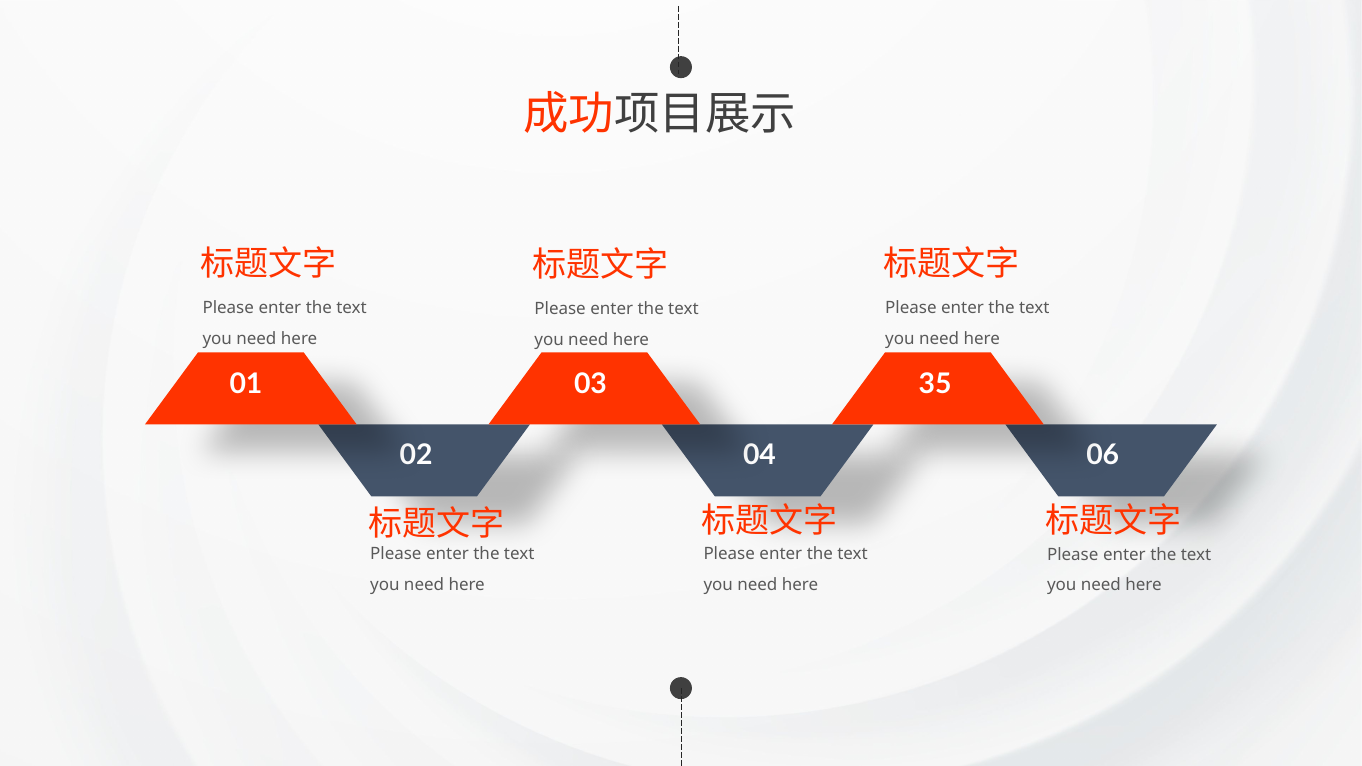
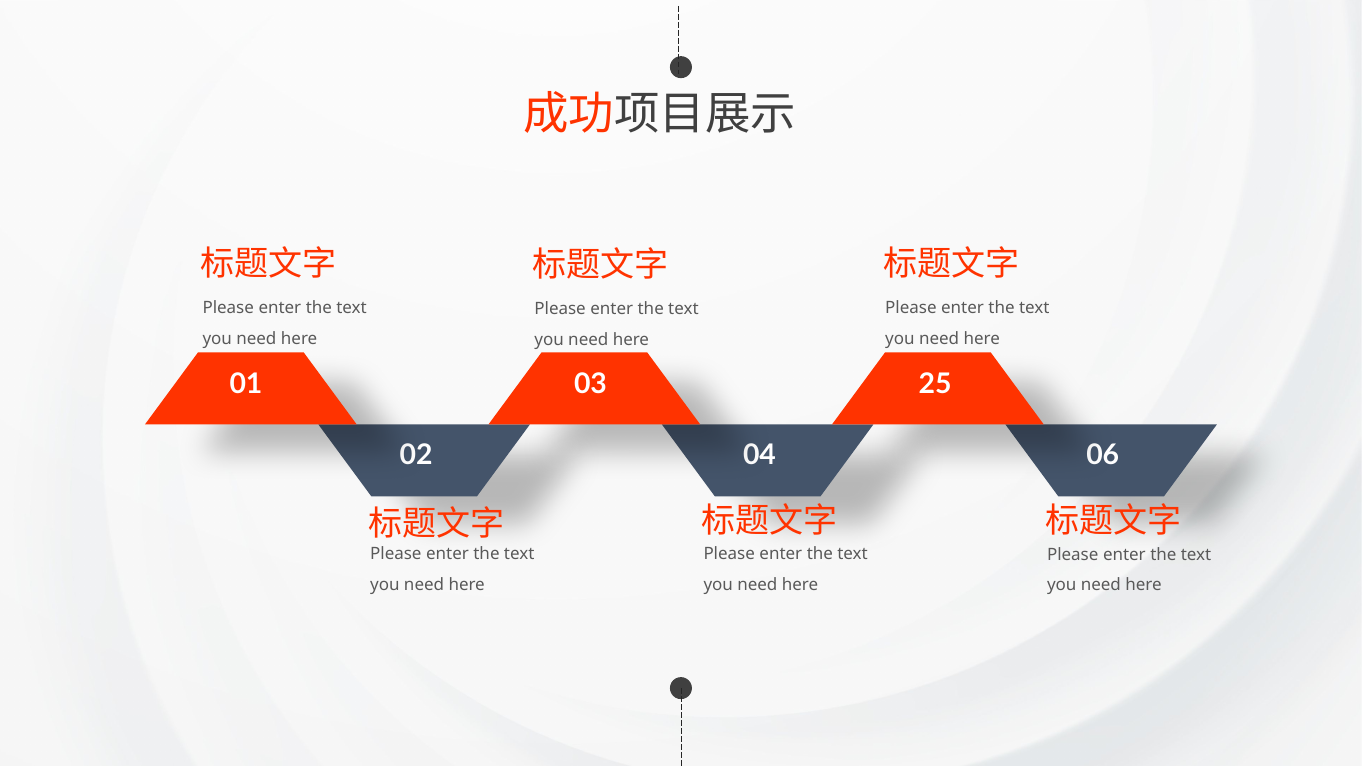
35: 35 -> 25 (935, 384)
